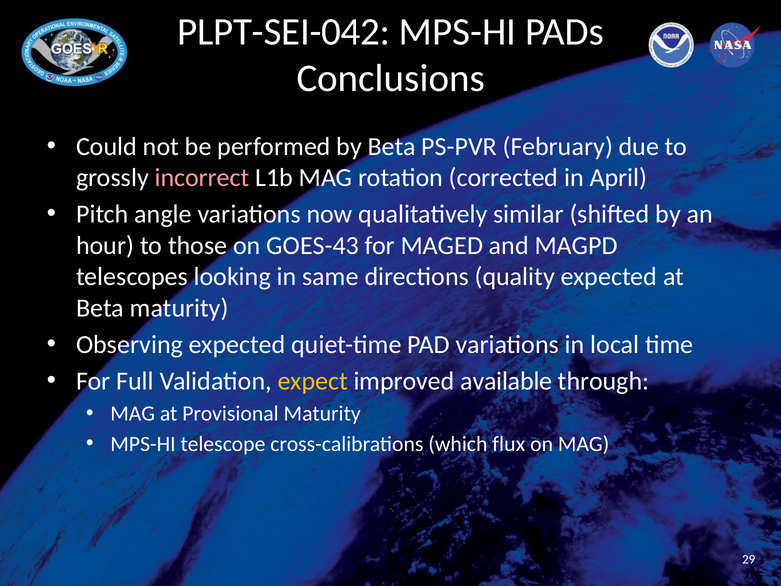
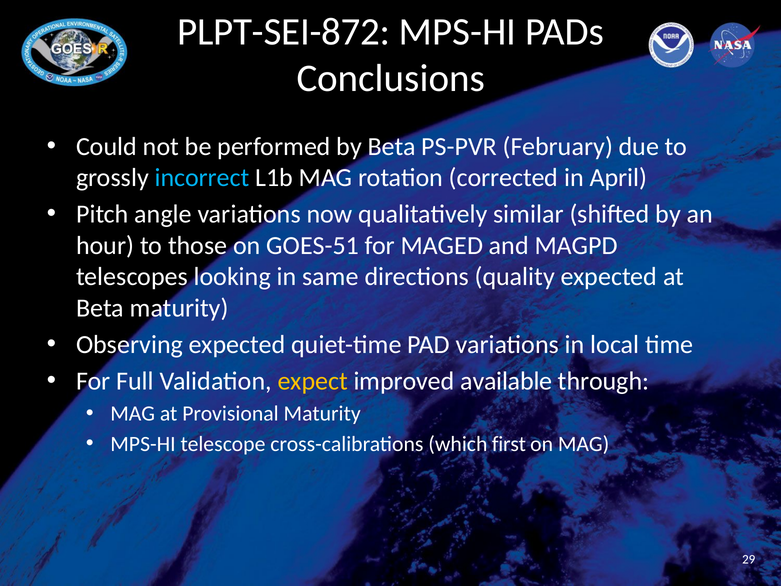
PLPT-SEI-042: PLPT-SEI-042 -> PLPT-SEI-872 (284, 32)
incorrect colour: pink -> light blue (202, 178)
GOES-43: GOES-43 -> GOES-51 (313, 245)
flux: flux -> first (509, 444)
